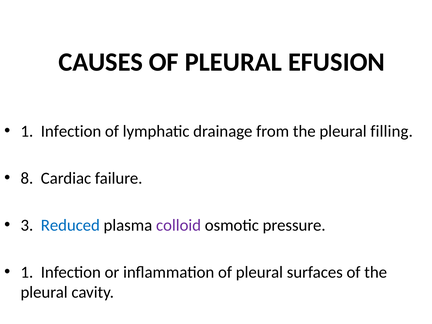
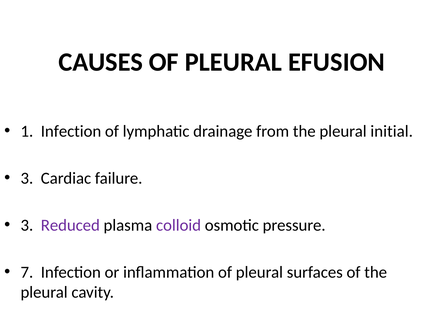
filling: filling -> initial (392, 131)
8: 8 -> 3 (27, 178)
Reduced colour: blue -> purple (70, 225)
1: 1 -> 7 (27, 272)
